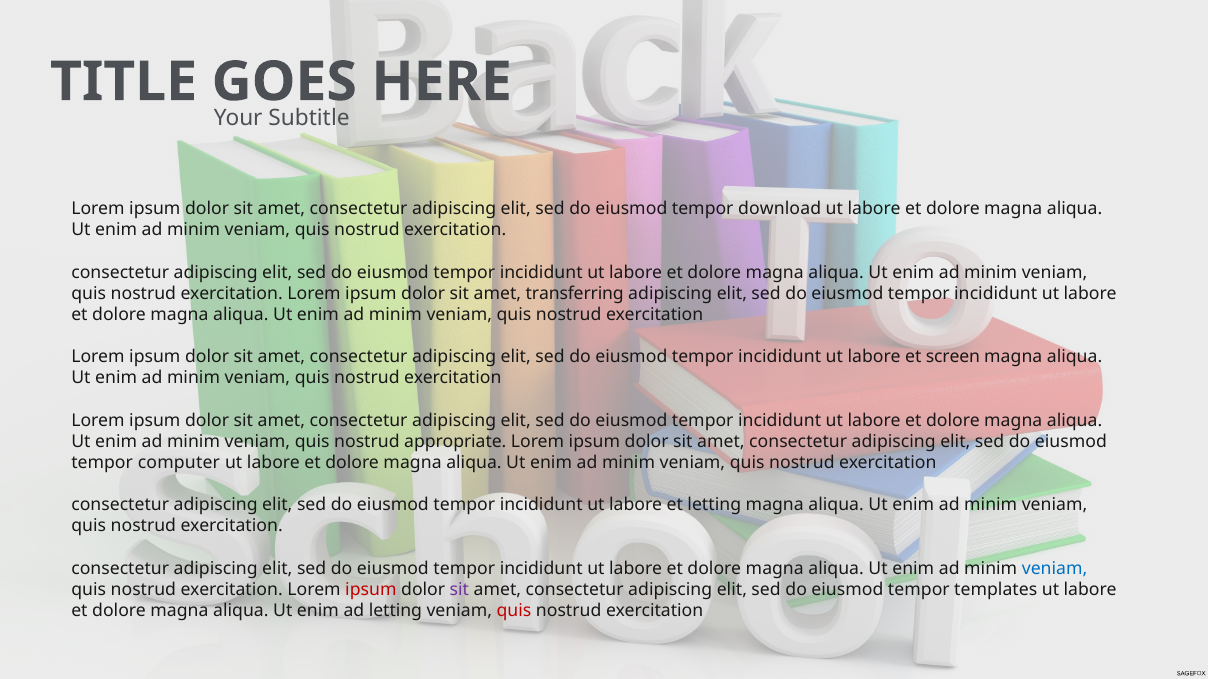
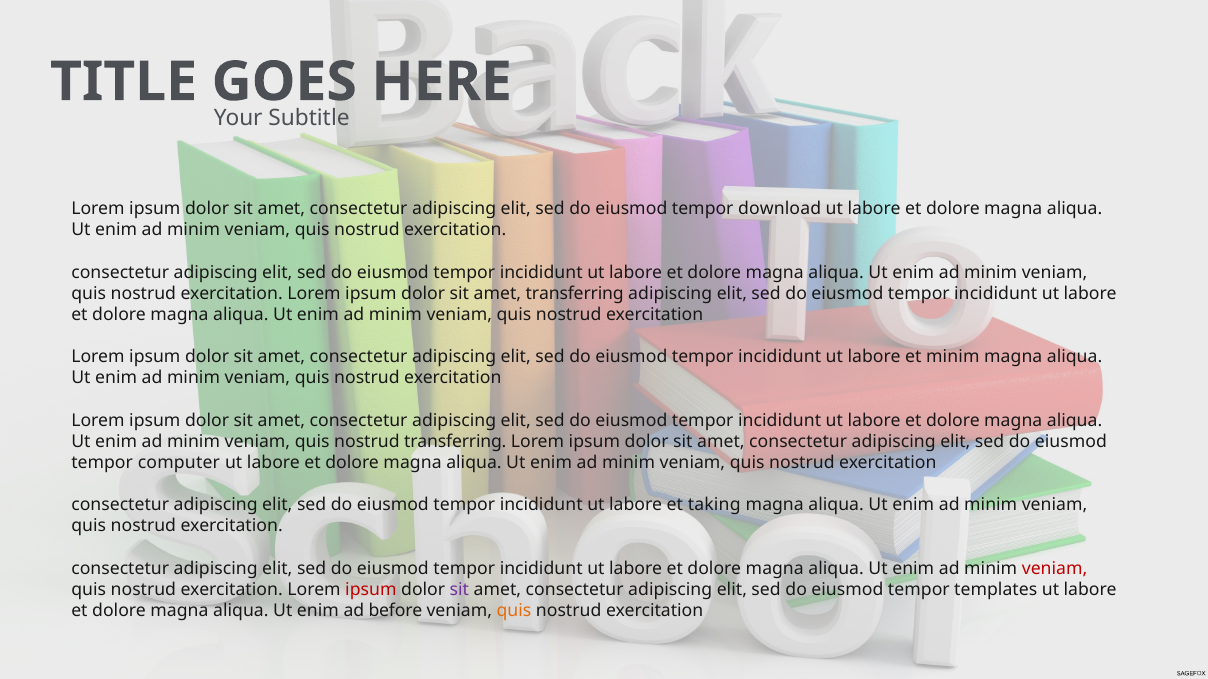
et screen: screen -> minim (953, 357)
nostrud appropriate: appropriate -> transferring (455, 442)
et letting: letting -> taking (714, 505)
veniam colour: blue -> red (1055, 569)
ad letting: letting -> before (395, 611)
quis colour: red -> orange (514, 611)
